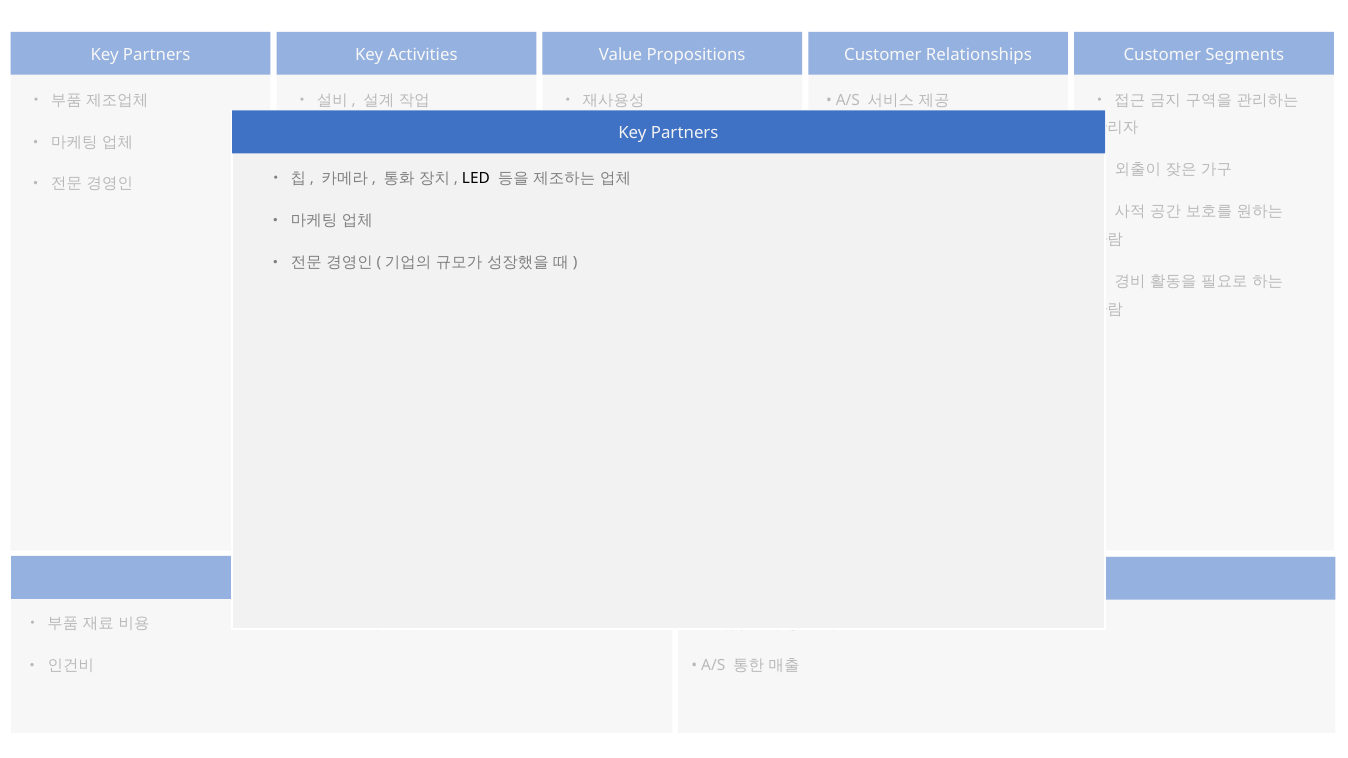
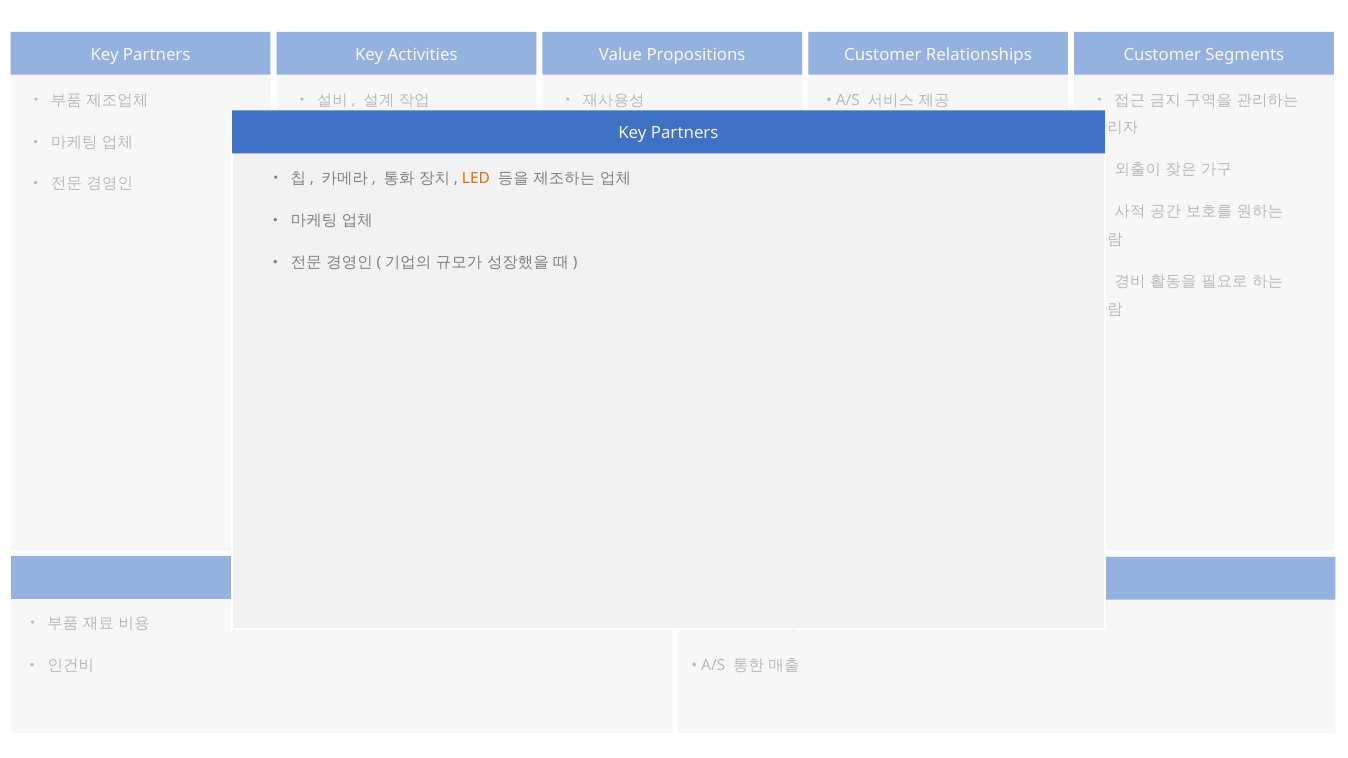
LED colour: black -> orange (476, 179)
